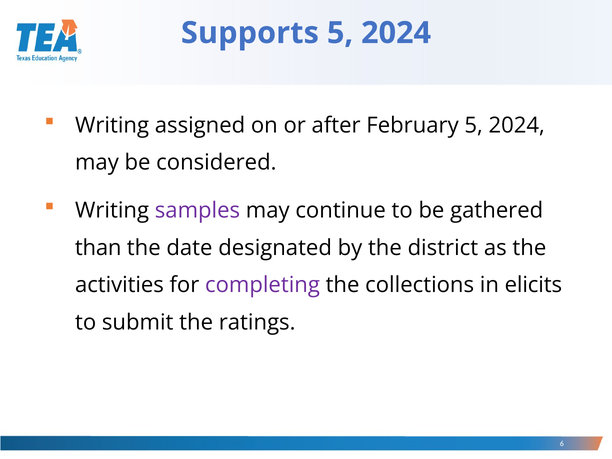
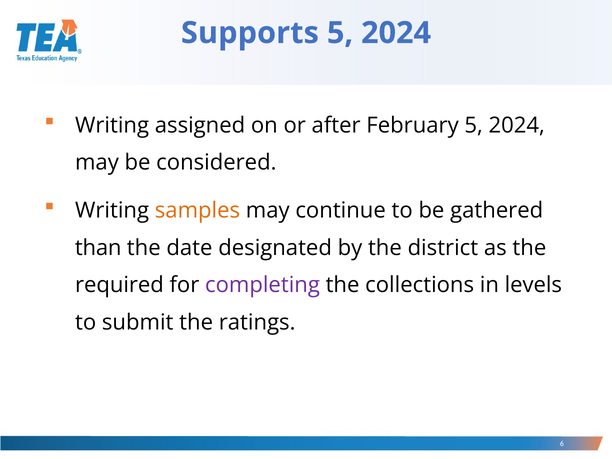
samples colour: purple -> orange (197, 211)
activities: activities -> required (119, 285)
elicits: elicits -> levels (533, 285)
